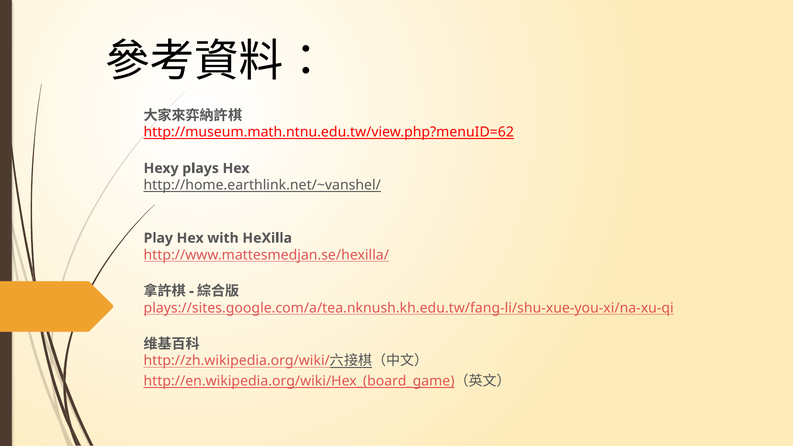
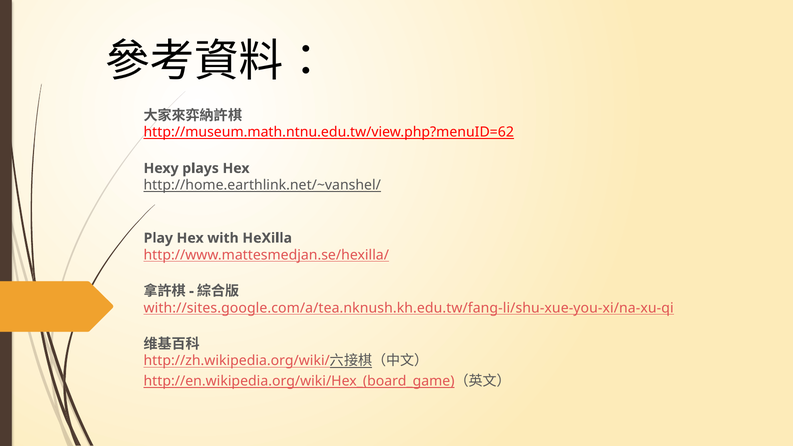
plays://sites.google.com/a/tea.nknush.kh.edu.tw/fang-li/shu-xue-you-xi/na-xu-qi: plays://sites.google.com/a/tea.nknush.kh.edu.tw/fang-li/shu-xue-you-xi/na-xu-qi -> with://sites.google.com/a/tea.nknush.kh.edu.tw/fang-li/shu-xue-you-xi/na-xu-qi (409, 308)
